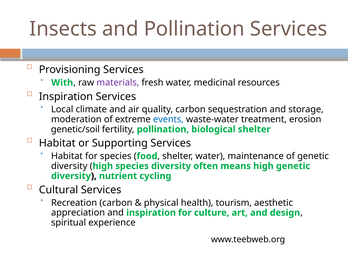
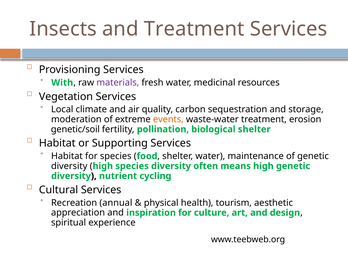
and Pollination: Pollination -> Treatment (194, 29)
Inspiration: Inspiration -> Vegetation (66, 97)
events colour: blue -> orange (168, 119)
Recreation carbon: carbon -> annual (116, 203)
